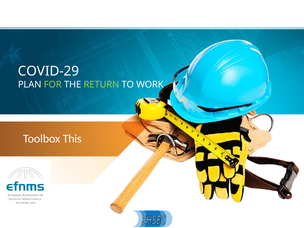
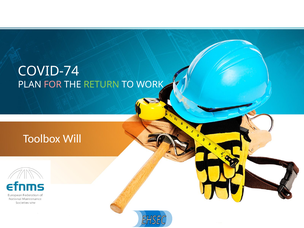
COVID-29: COVID-29 -> COVID-74 (49, 71)
FOR colour: light green -> pink (53, 85)
This: This -> Will (72, 139)
